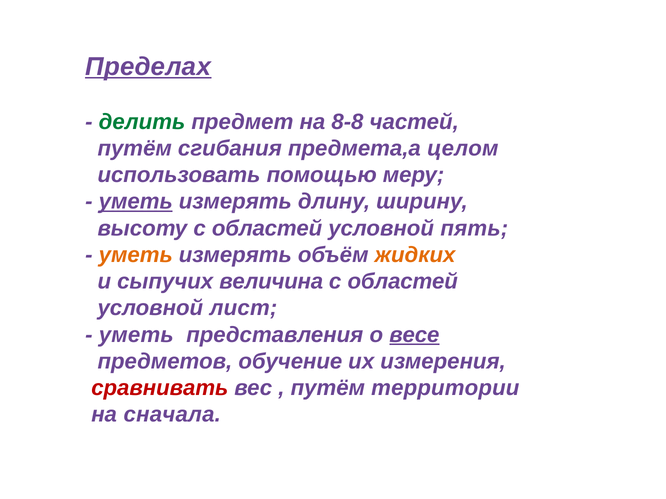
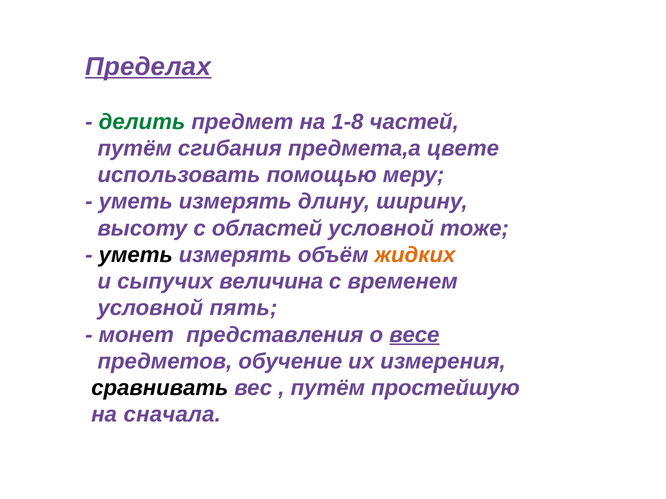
8-8: 8-8 -> 1-8 (347, 122)
целом: целом -> цвете (463, 149)
уметь underline: present -> none (136, 202)
пять: пять -> тоже (475, 228)
уметь colour: orange -> black (136, 255)
областей: областей -> временем (403, 282)
лист: лист -> пять (243, 308)
уметь: уметь -> монет (136, 335)
сравнивать colour: red -> black (160, 388)
территории: территории -> простейшую (445, 388)
